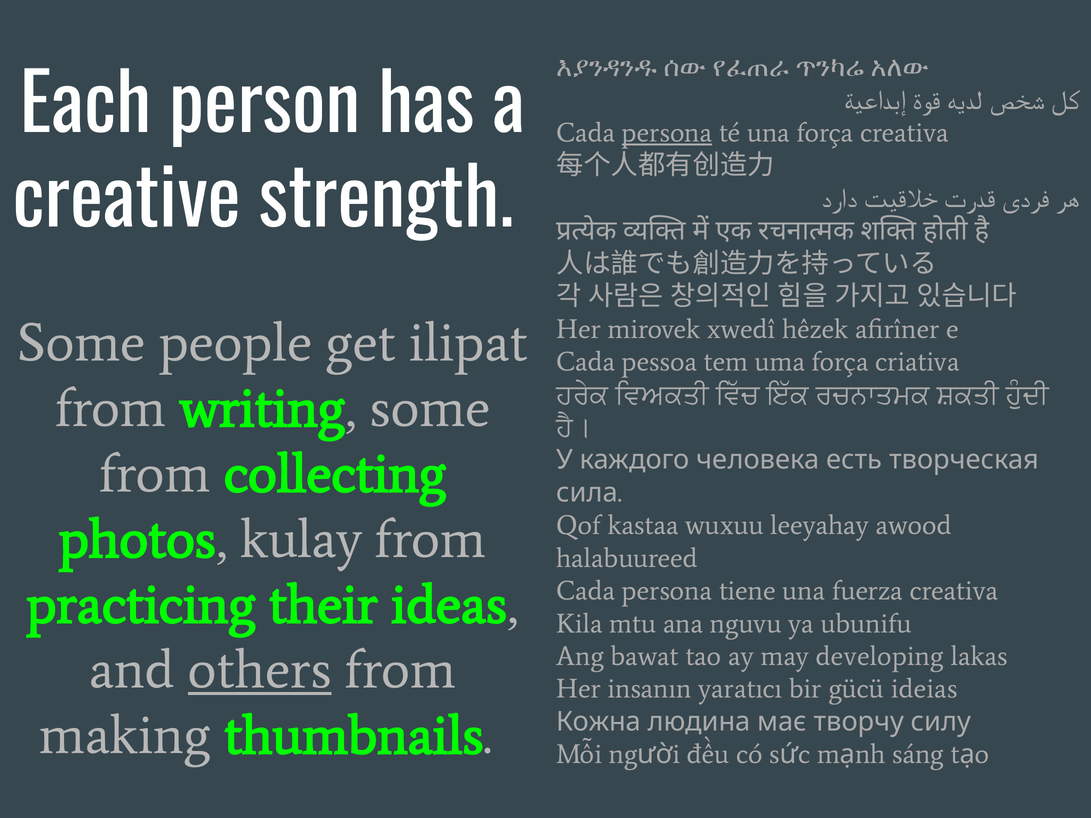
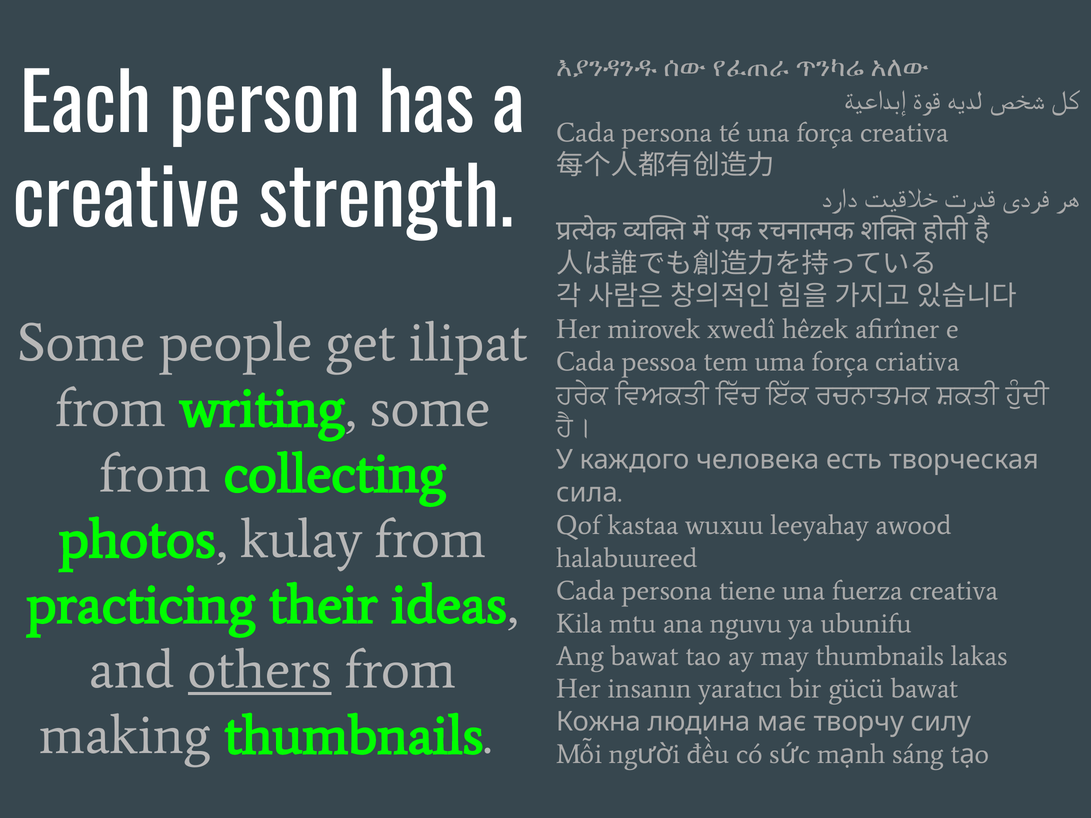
persona underline: present -> none (667, 133)
may developing: developing -> thumbnails (880, 656)
gücü ideias: ideias -> bawat (925, 689)
